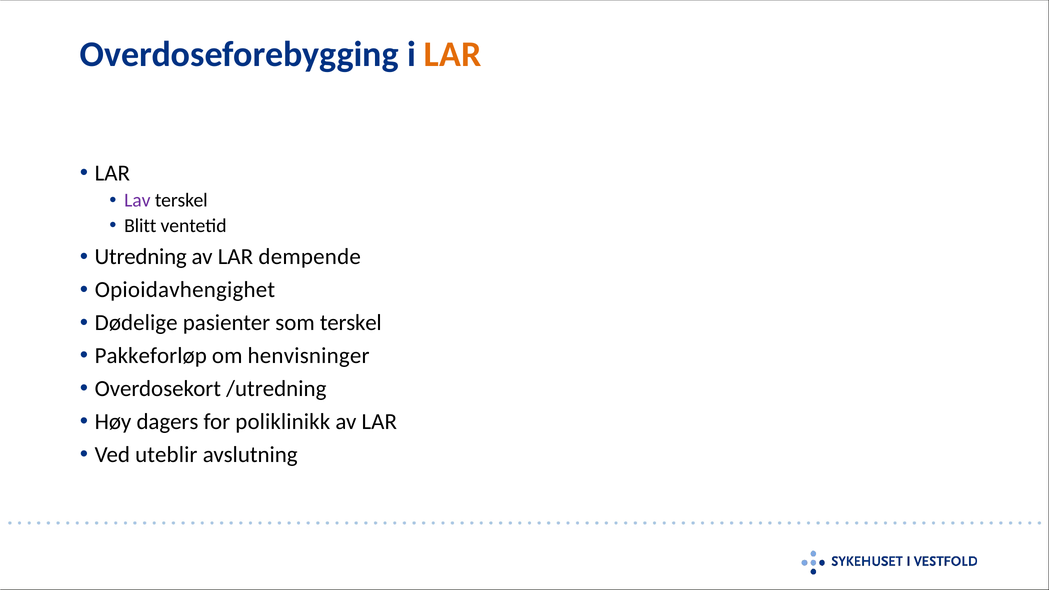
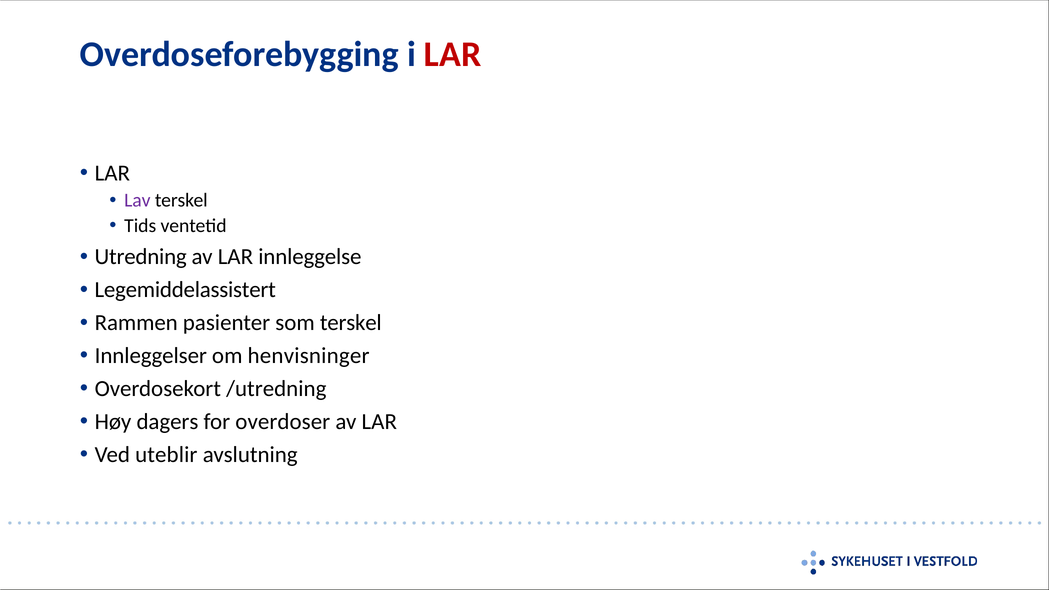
LAR colour: orange -> red (453, 55)
Blitt: Blitt -> Tids (140, 226)
dempende: dempende -> innleggelse (310, 257)
Opioidavhengighet: Opioidavhengighet -> Legemiddelassistert (185, 290)
Dødelige: Dødelige -> Rammen (136, 323)
Pakkeforløp: Pakkeforløp -> Innleggelser (151, 356)
poliklinikk: poliklinikk -> overdoser (283, 422)
